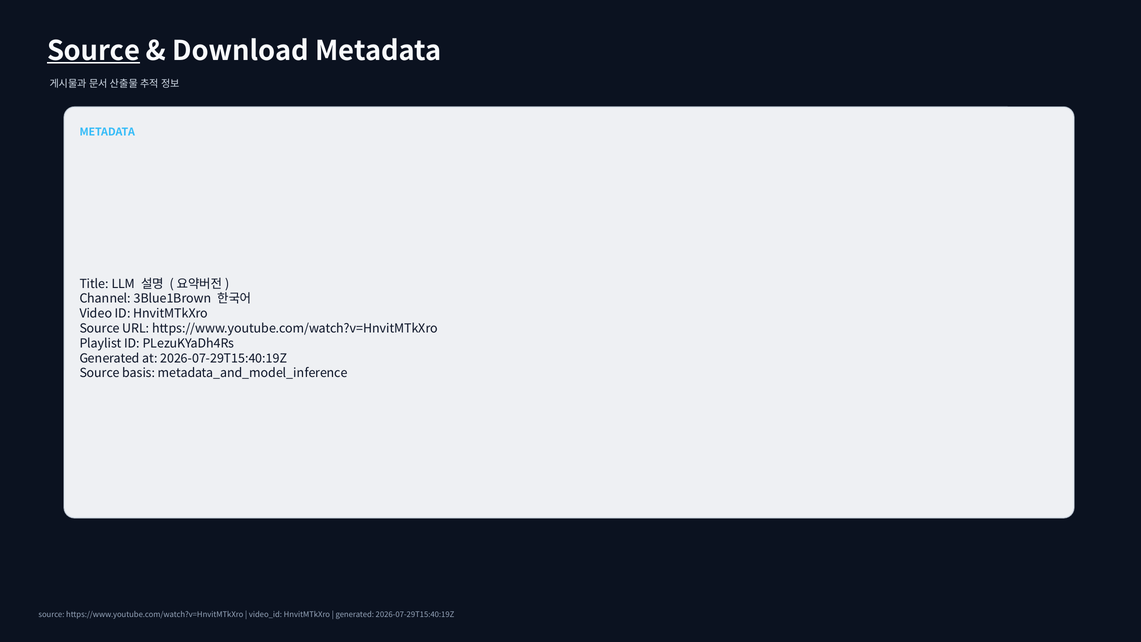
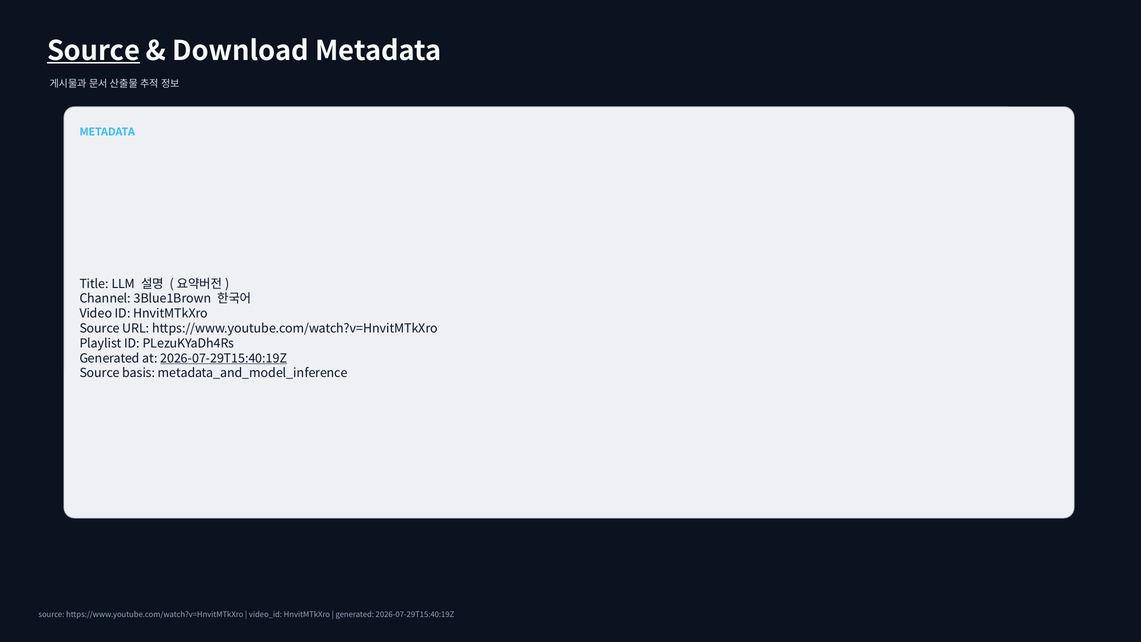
2026-07-29T15:40:19Z underline: none -> present (224, 358)
